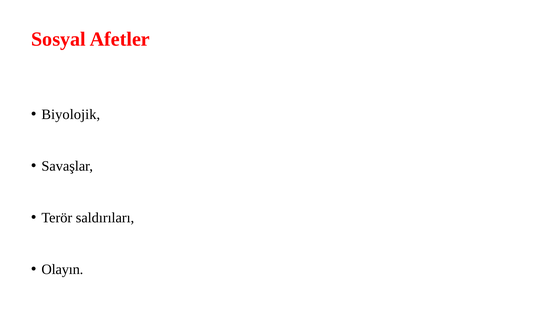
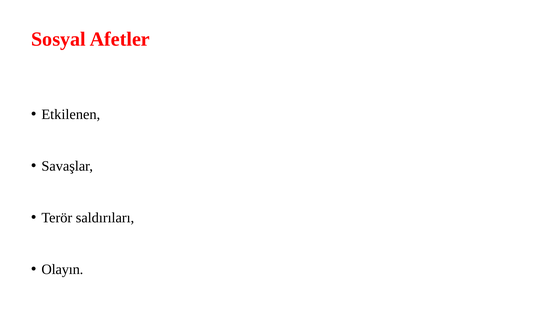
Biyolojik: Biyolojik -> Etkilenen (71, 114)
